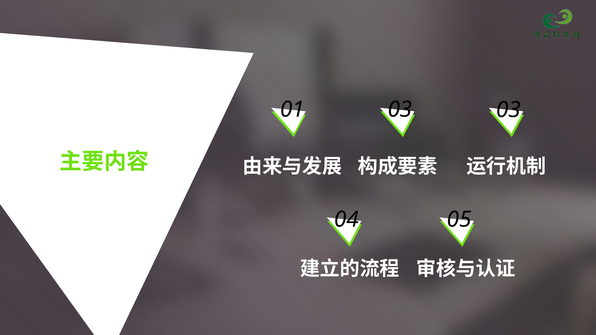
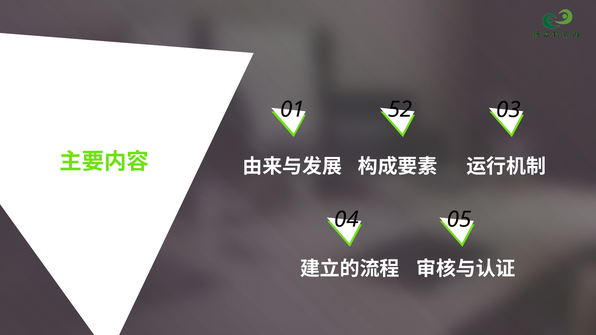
01 03: 03 -> 52 (400, 110)
